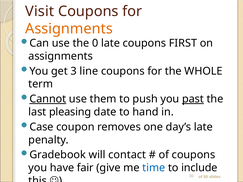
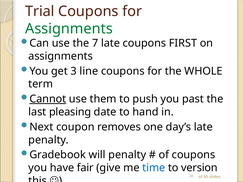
Visit: Visit -> Trial (40, 11)
Assignments colour: orange -> green (69, 29)
0: 0 -> 7 (95, 43)
past underline: present -> none (193, 99)
Case: Case -> Next (41, 127)
will contact: contact -> penalty (127, 155)
include: include -> version (199, 168)
